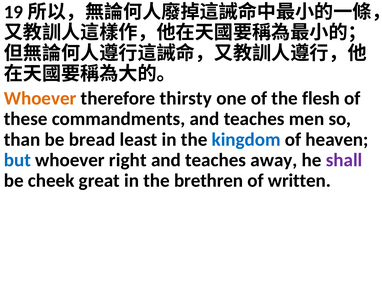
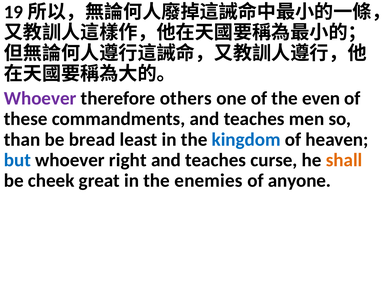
Whoever colour: orange -> purple (40, 98)
thirsty: thirsty -> others (186, 98)
flesh: flesh -> even (321, 98)
away: away -> curse (274, 160)
shall colour: purple -> orange (344, 160)
brethren: brethren -> enemies (208, 181)
written: written -> anyone (299, 181)
